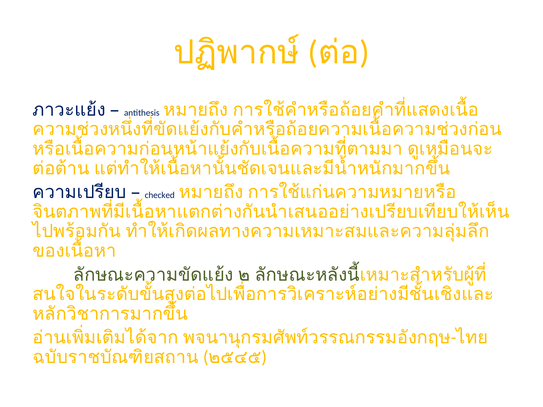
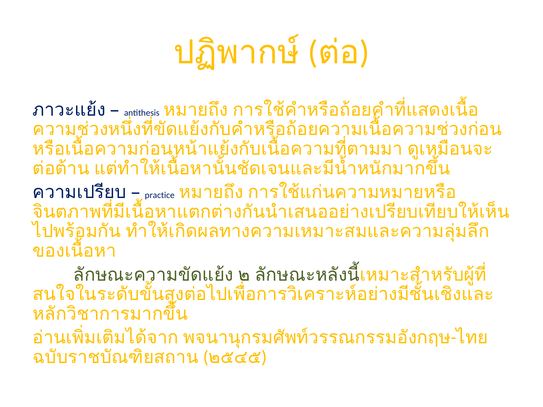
checked: checked -> practice (160, 195)
